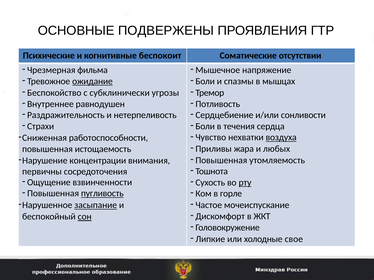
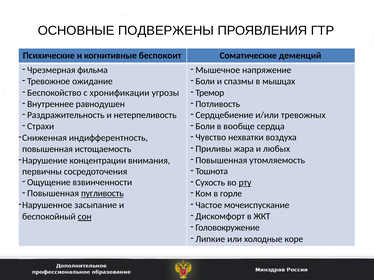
отсутствии: отсутствии -> деменций (300, 56)
ожидание underline: present -> none (92, 81)
субклинически: субклинически -> хронификации (120, 93)
сонливости: сонливости -> тревожных (303, 115)
течения: течения -> вообще (239, 127)
воздуха underline: present -> none (281, 138)
работоспособности: работоспособности -> индифферентность (108, 138)
засыпание underline: present -> none (96, 206)
свое: свое -> коре (294, 239)
